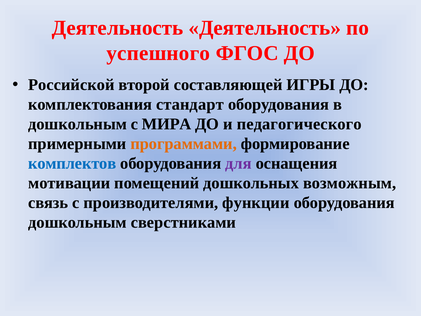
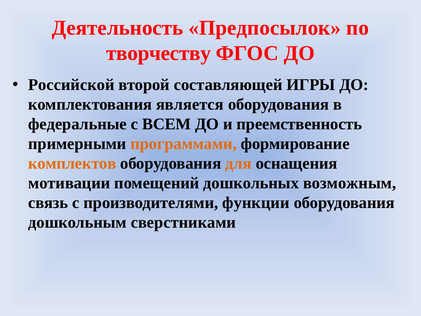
Деятельность Деятельность: Деятельность -> Предпосылок (265, 28)
успешного: успешного -> творчеству (158, 53)
стандарт: стандарт -> является (190, 104)
дошкольным: дошкольным -> федеральные (78, 124)
МИРА: МИРА -> ВСЕМ (167, 124)
педагогического: педагогического -> преемственность (299, 124)
комплектов colour: blue -> orange (72, 163)
для colour: purple -> orange (238, 163)
